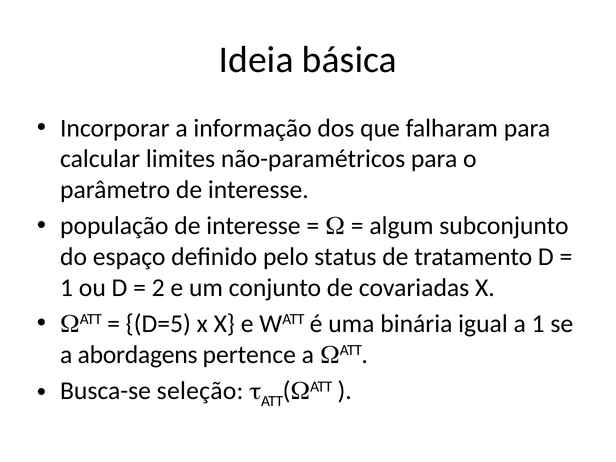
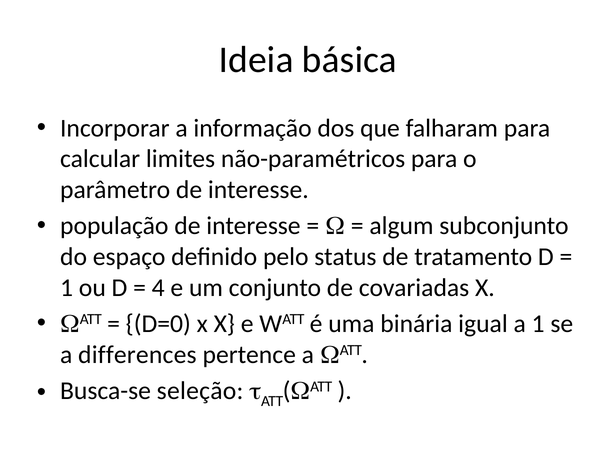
2: 2 -> 4 (158, 288)
D=5: D=5 -> D=0 (158, 324)
abordagens: abordagens -> differences (137, 355)
